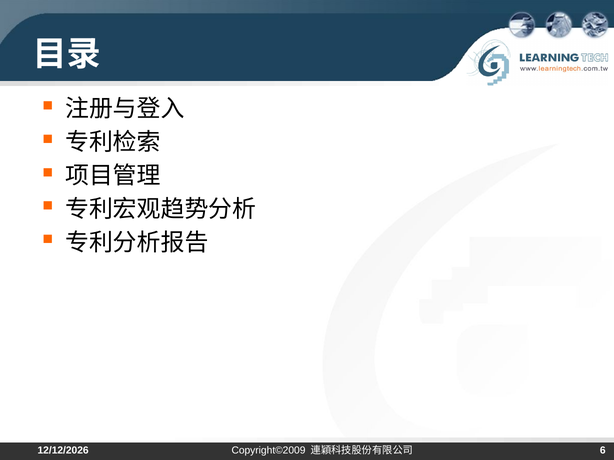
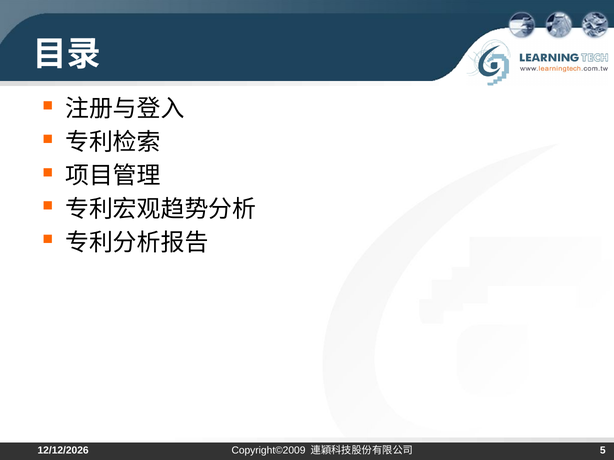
6: 6 -> 5 (603, 451)
